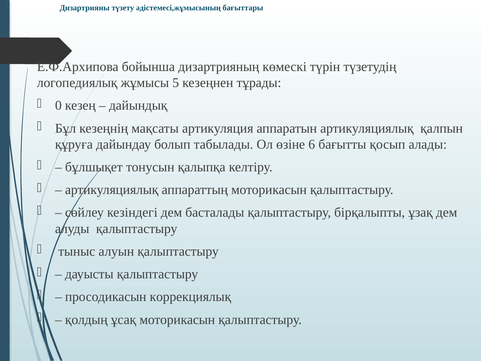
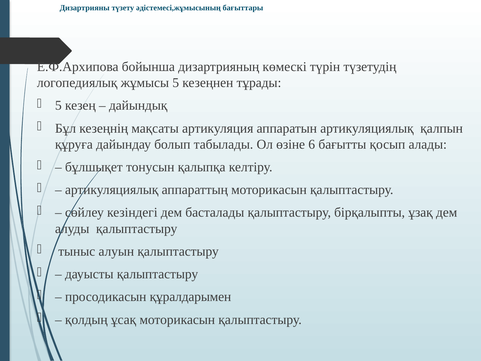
0: 0 -> 5 (58, 105)
коррекциялық: коррекциялық -> құралдарымен (190, 297)
